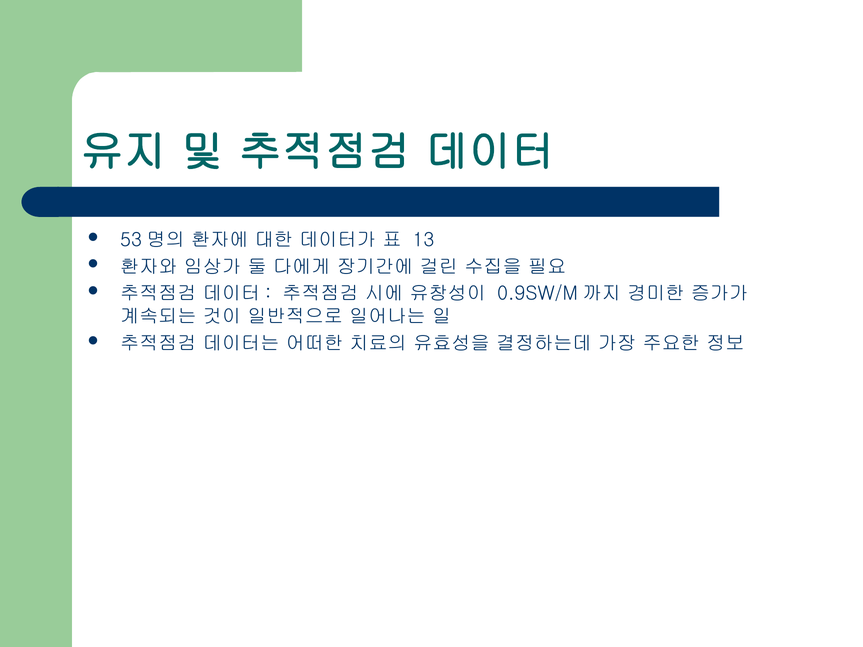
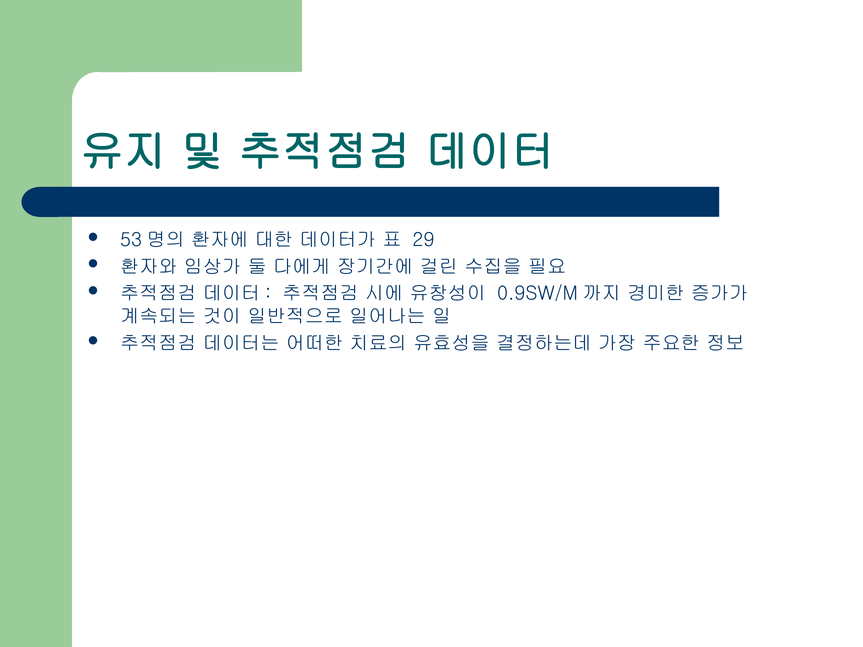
13: 13 -> 29 (423, 240)
